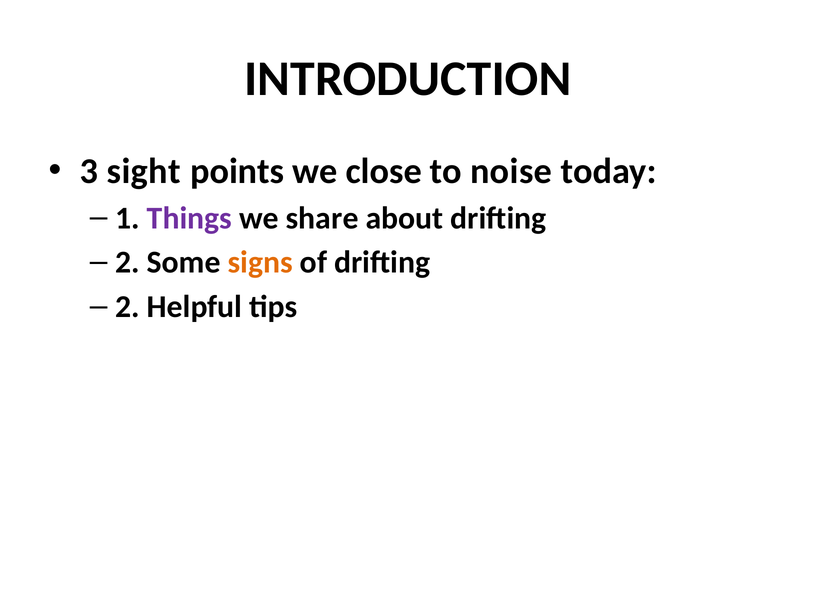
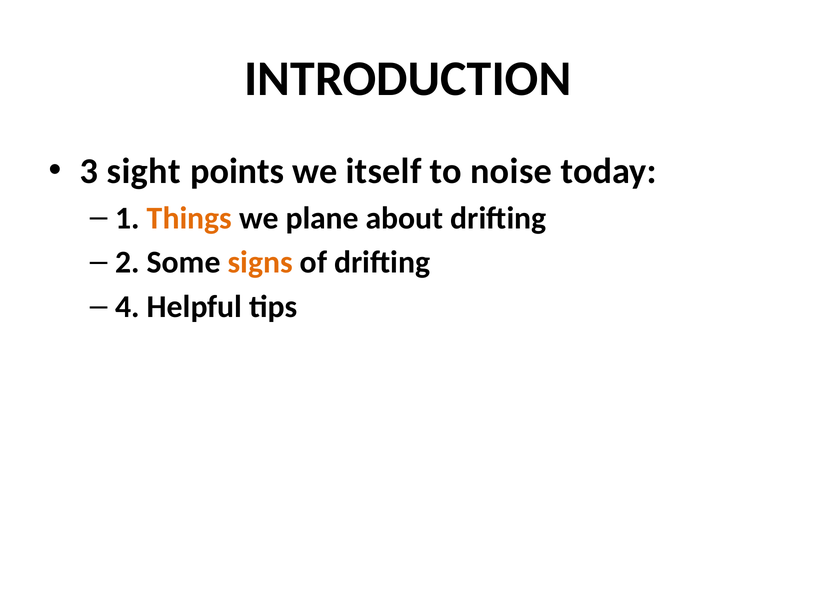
close: close -> itself (384, 171)
Things colour: purple -> orange (189, 218)
share: share -> plane (322, 218)
2: 2 -> 4 (128, 307)
